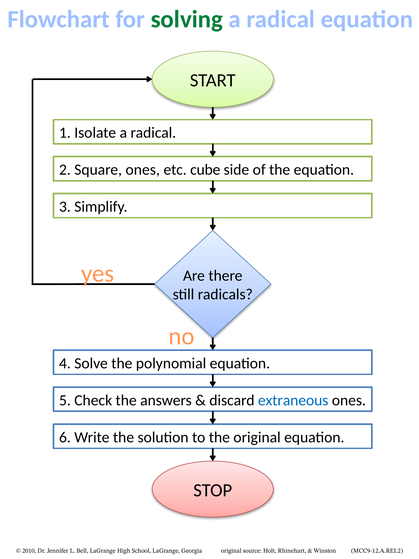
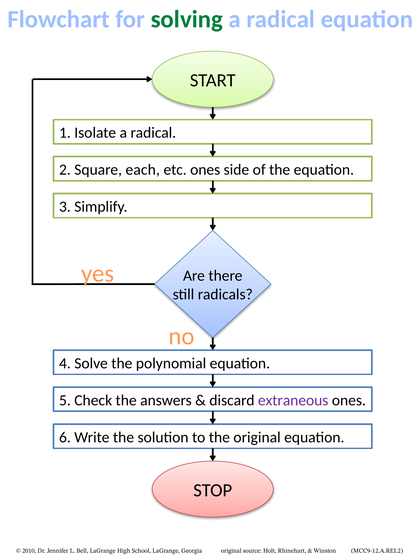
Square ones: ones -> each (143, 170)
etc cube: cube -> ones (205, 170)
extraneous colour: blue -> purple (293, 400)
